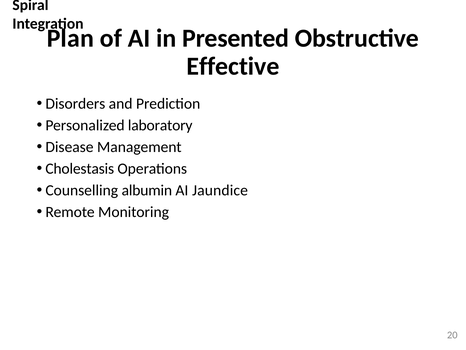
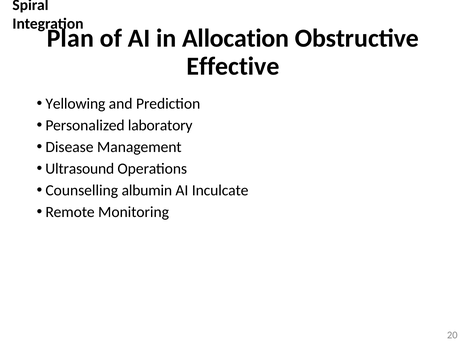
Presented: Presented -> Allocation (236, 38)
Disorders: Disorders -> Yellowing (75, 104)
Cholestasis: Cholestasis -> Ultrasound (80, 169)
Jaundice: Jaundice -> Inculcate (220, 190)
